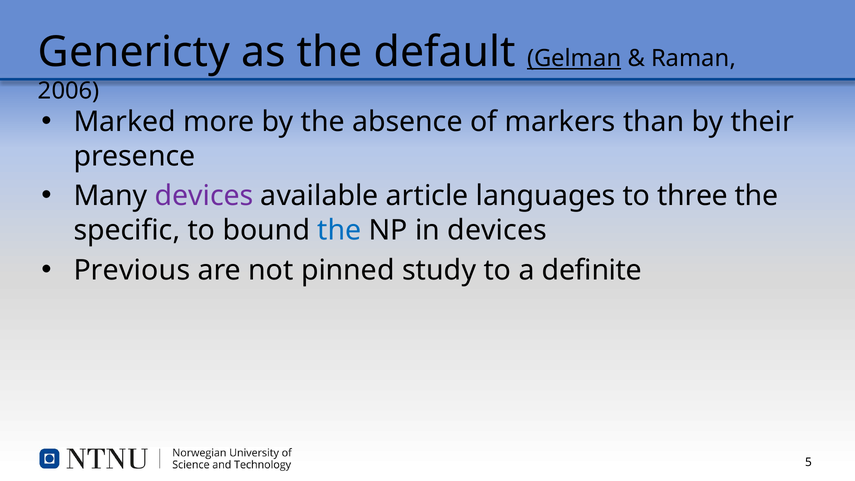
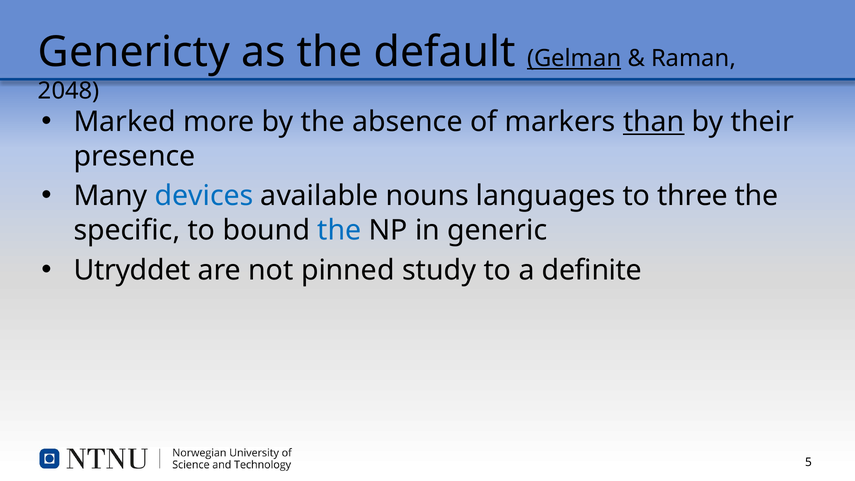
2006: 2006 -> 2048 (69, 91)
than underline: none -> present (654, 122)
devices colour: purple -> blue (204, 196)
article: article -> nouns (427, 196)
in devices: devices -> generic (497, 230)
Previous: Previous -> Utryddet (132, 270)
